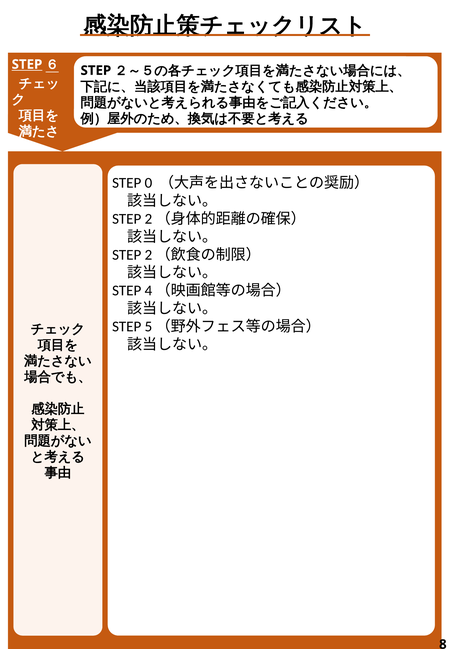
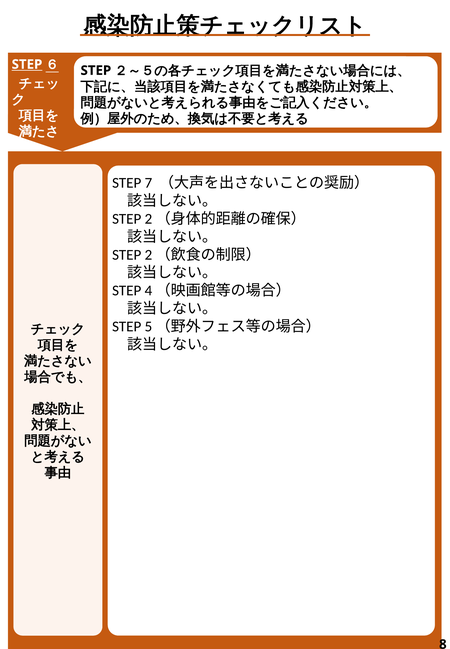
0: 0 -> 7 (148, 183)
